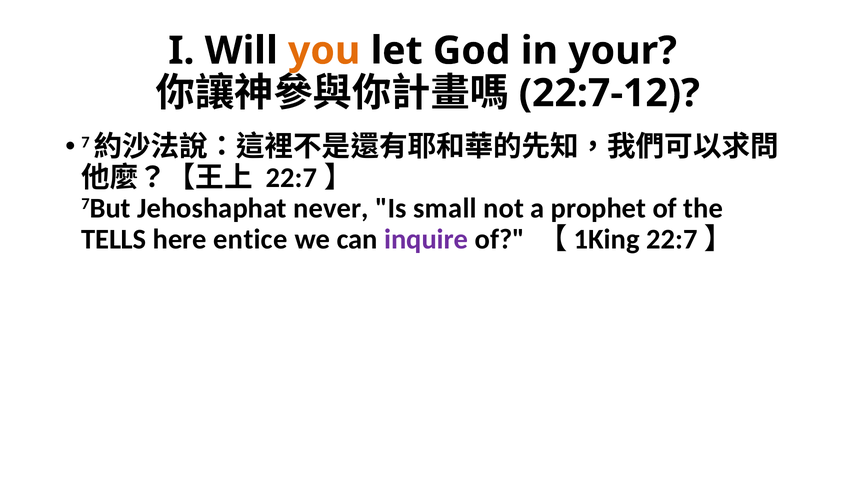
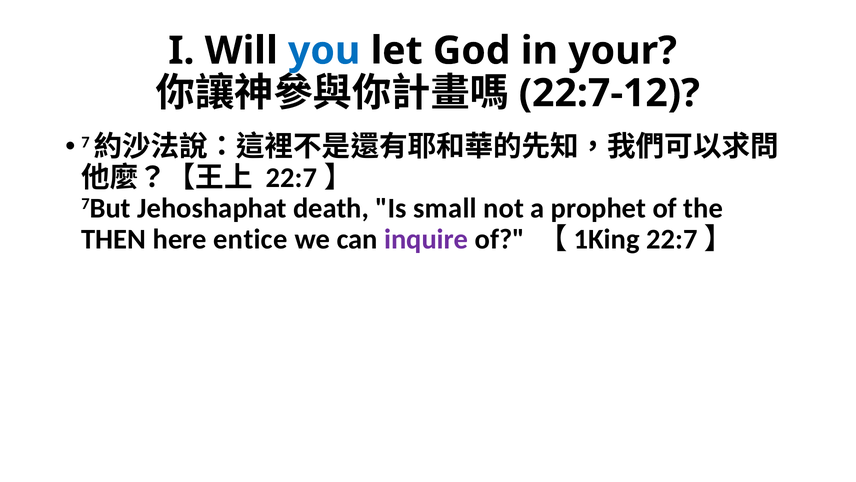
you colour: orange -> blue (324, 51)
never: never -> death (331, 208)
TELLS: TELLS -> THEN (114, 239)
